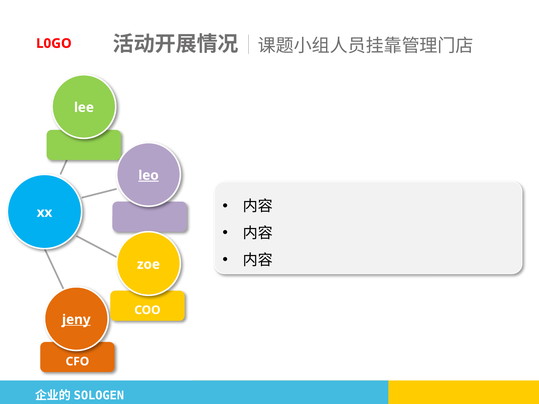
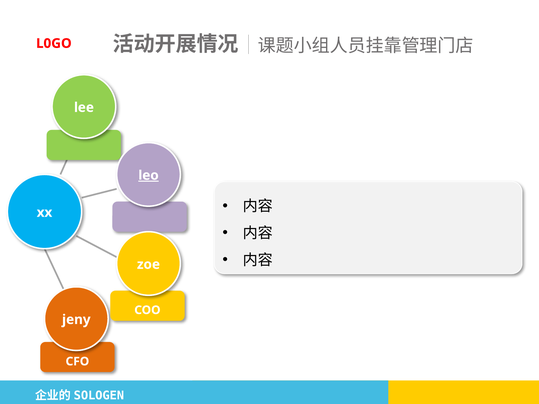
jeny underline: present -> none (76, 320)
